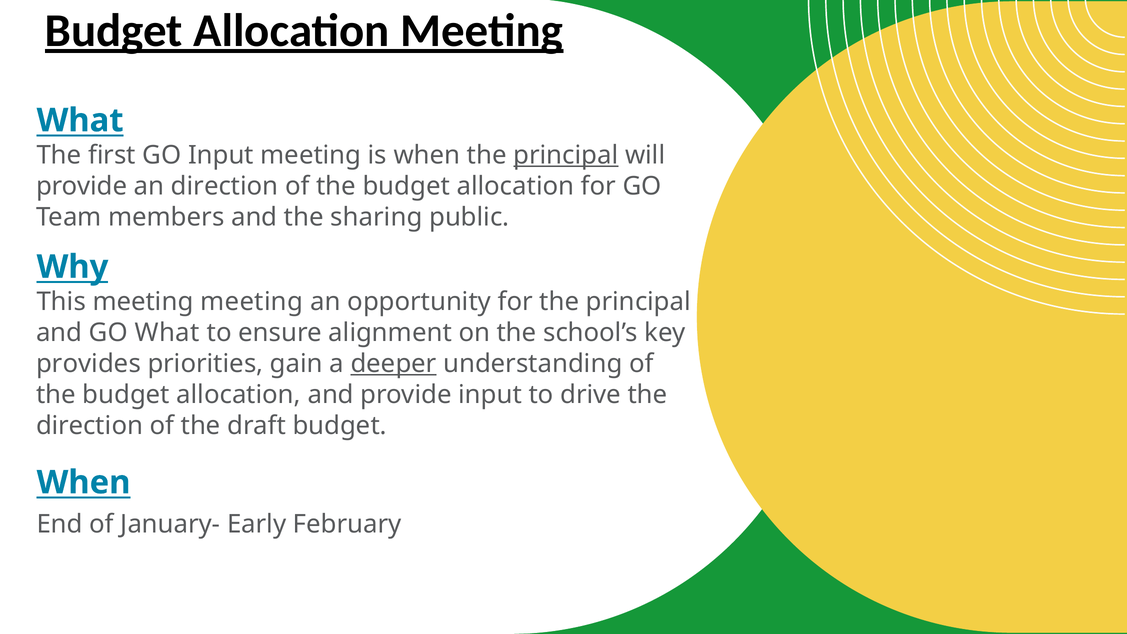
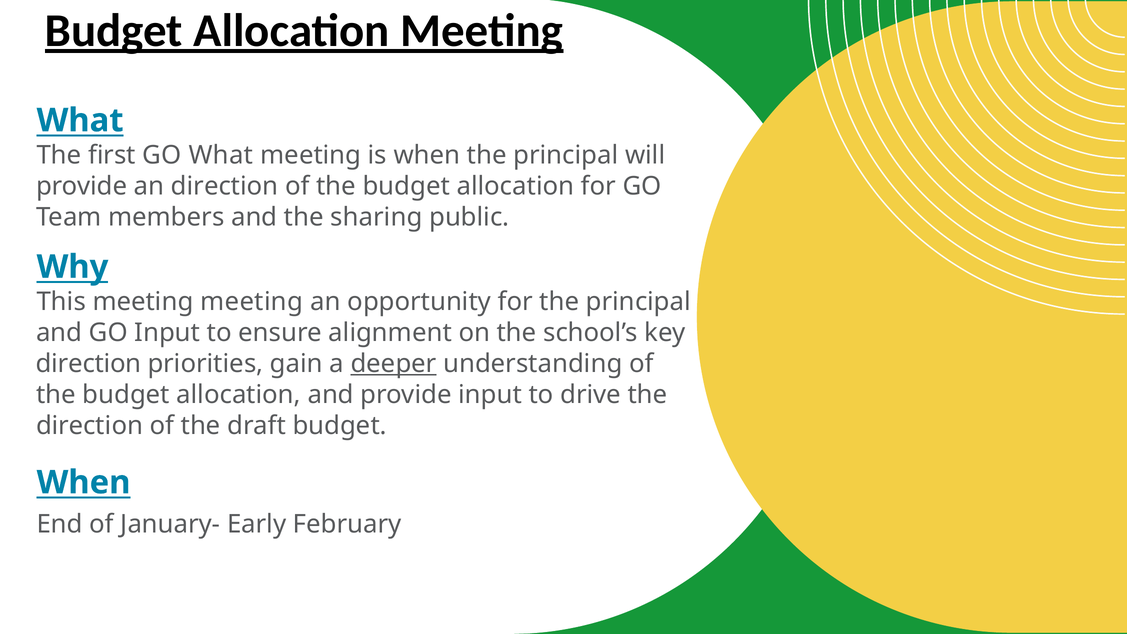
GO Input: Input -> What (221, 155)
principal underline: present -> none (566, 155)
GO What: What -> Input (167, 333)
provides: provides -> direction (89, 364)
